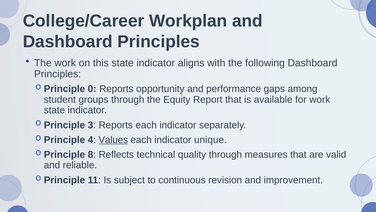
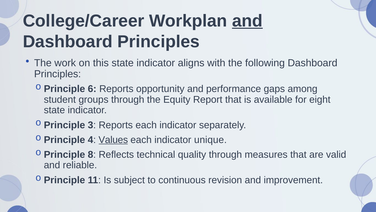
and underline: none -> present (247, 21)
0: 0 -> 6 (92, 89)
for work: work -> eight (320, 99)
